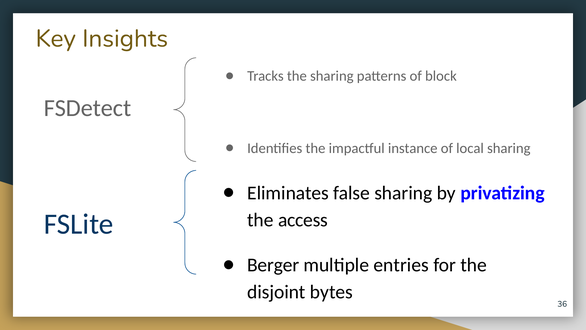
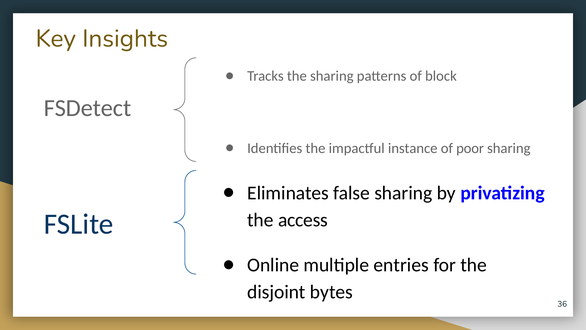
local: local -> poor (470, 148)
Berger: Berger -> Online (273, 265)
